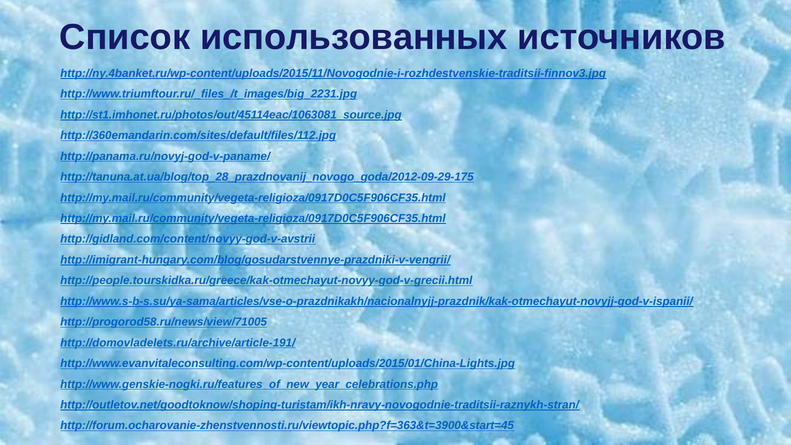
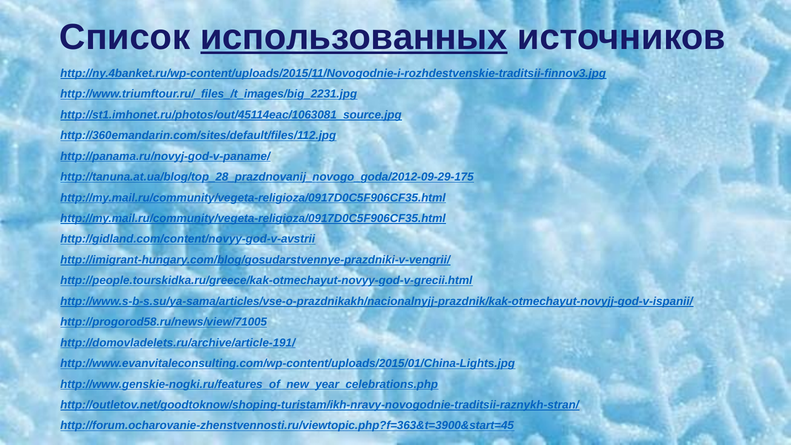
использованных underline: none -> present (354, 37)
